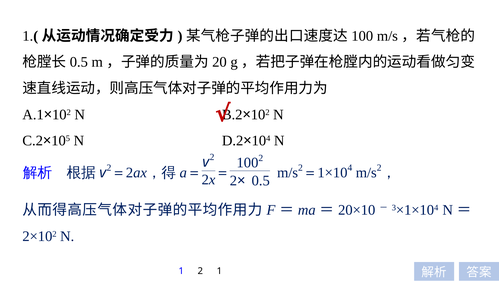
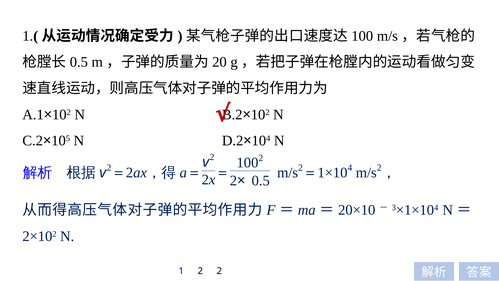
1 2 1: 1 -> 2 (219, 271)
